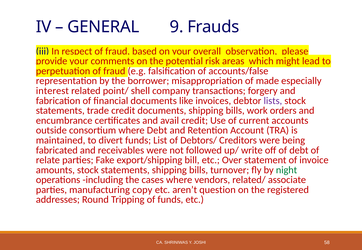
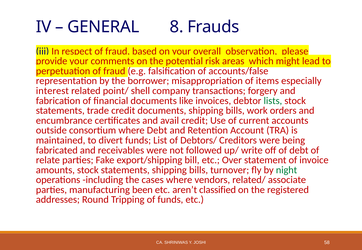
9: 9 -> 8 (177, 27)
made: made -> items (267, 81)
lists colour: purple -> green (273, 101)
copy: copy -> been (142, 190)
question: question -> classified (218, 190)
